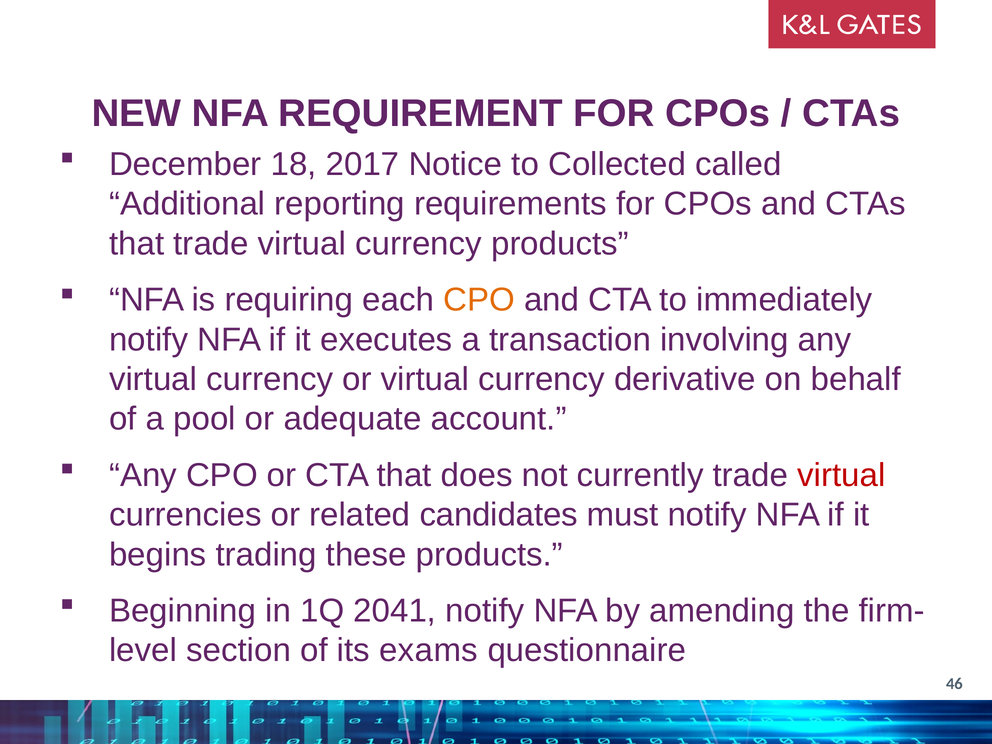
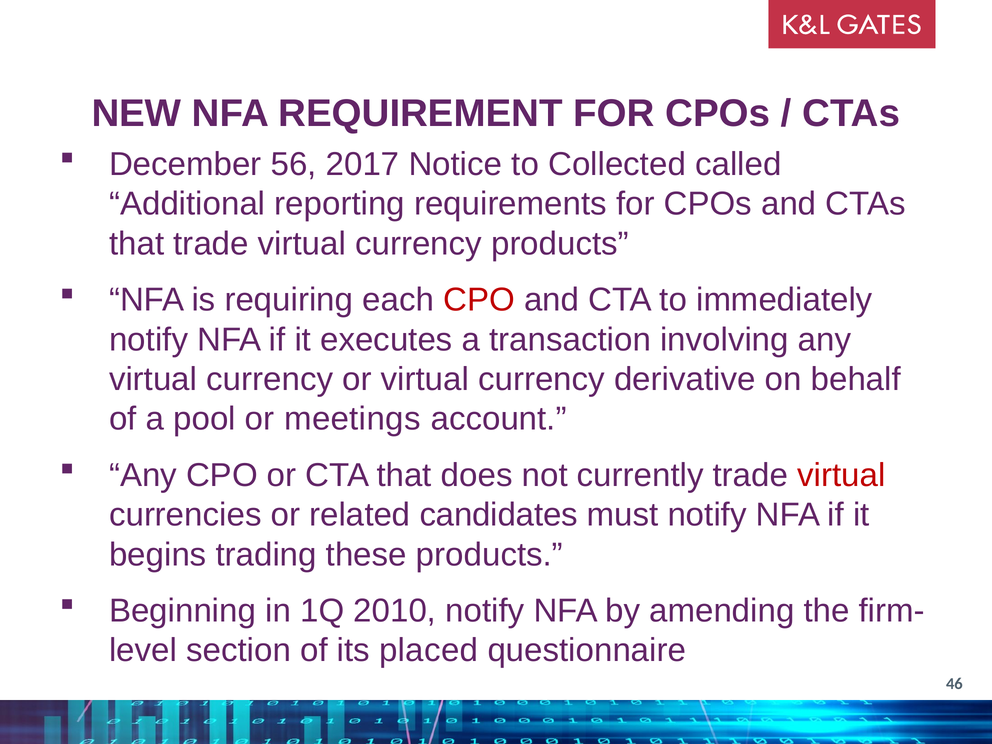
18: 18 -> 56 (294, 164)
CPO colour: orange -> red (479, 300)
adequate: adequate -> meetings (352, 419)
2041: 2041 -> 2010 (395, 611)
exams: exams -> placed (429, 651)
